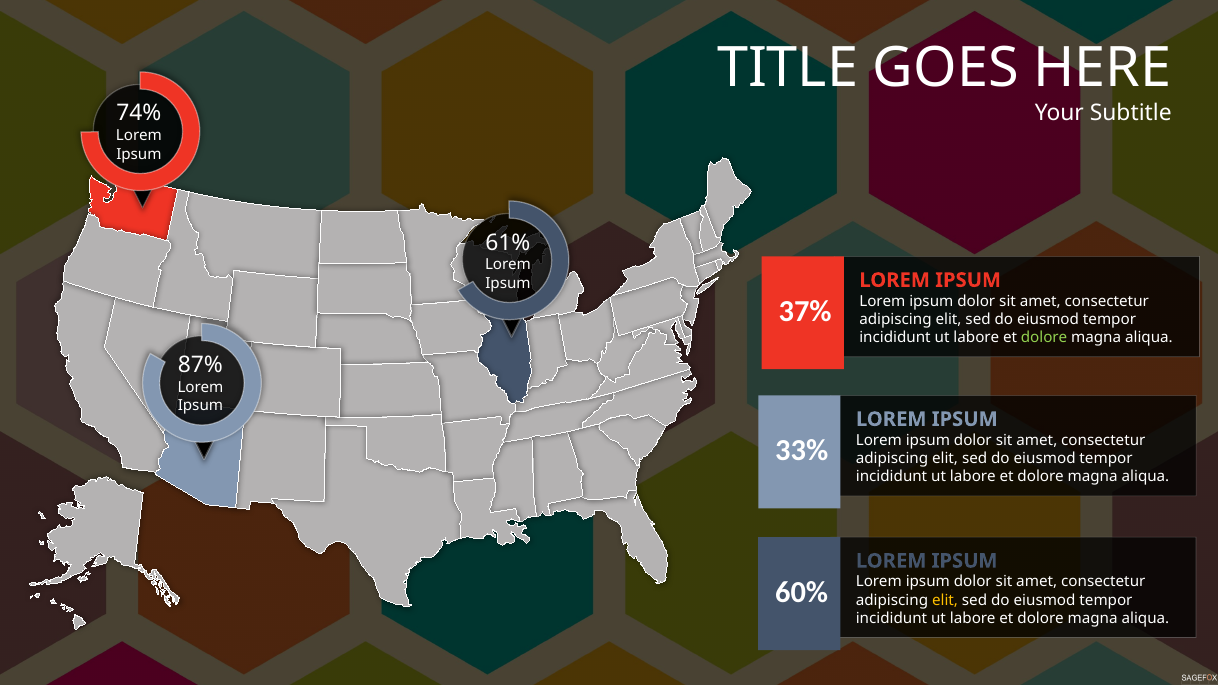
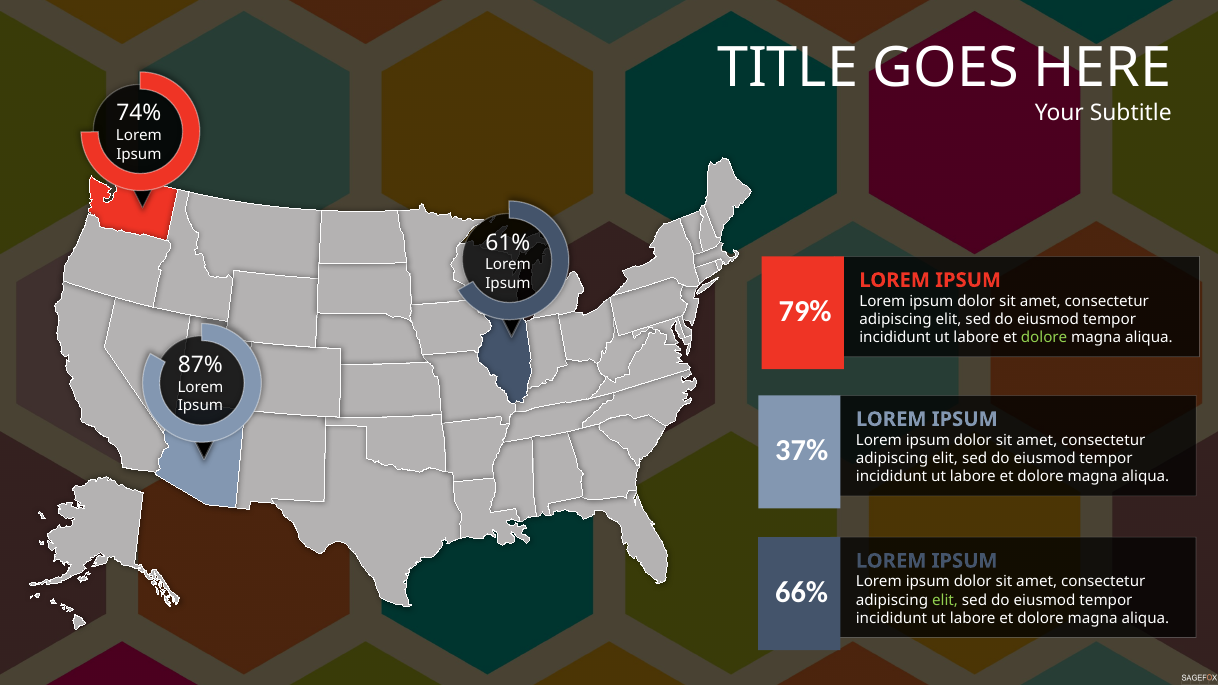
37%: 37% -> 79% (805, 312)
33%: 33% -> 37% (802, 451)
60%: 60% -> 66% (802, 593)
elit colour: yellow -> light green (945, 600)
